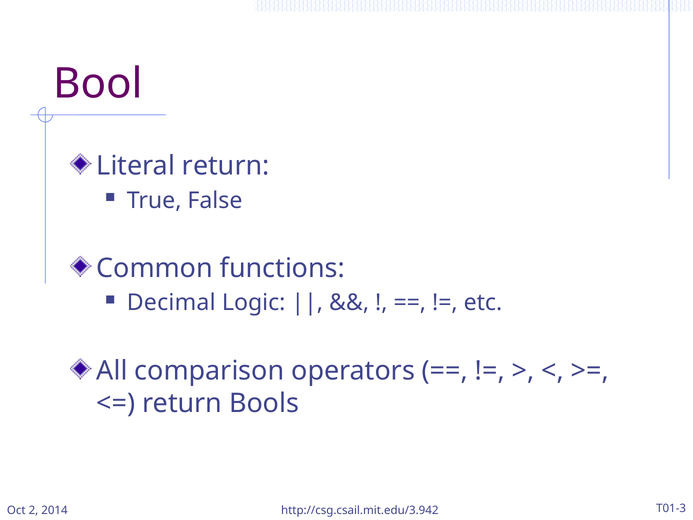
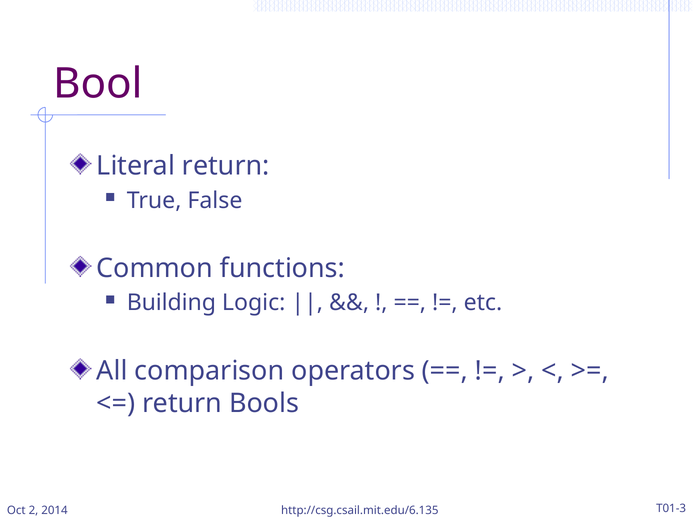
Decimal: Decimal -> Building (171, 303)
http://csg.csail.mit.edu/3.942: http://csg.csail.mit.edu/3.942 -> http://csg.csail.mit.edu/6.135 (360, 510)
